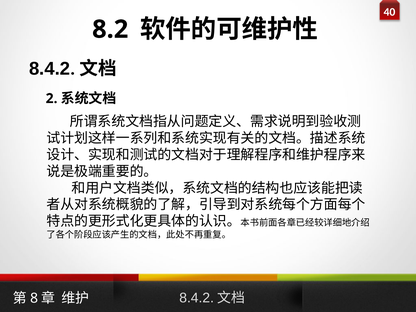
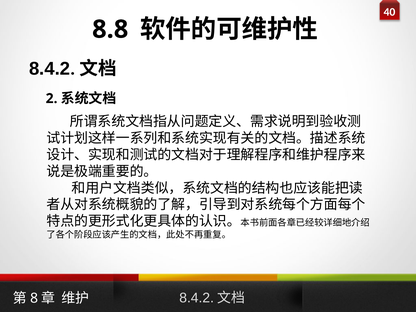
8.2: 8.2 -> 8.8 (110, 29)
